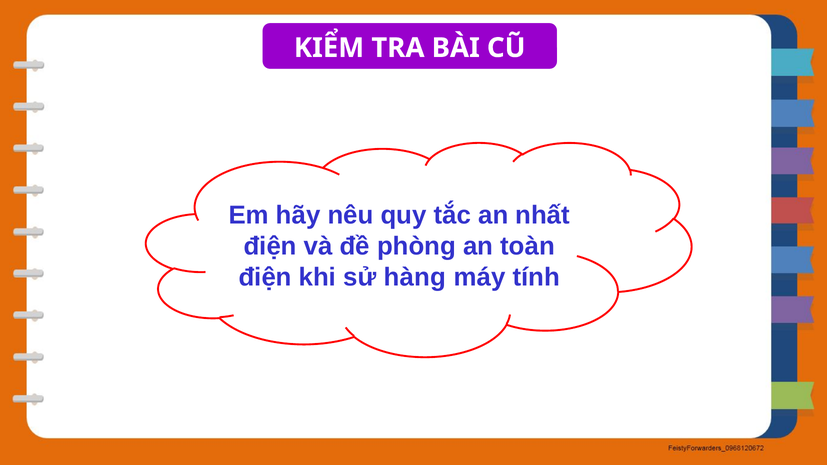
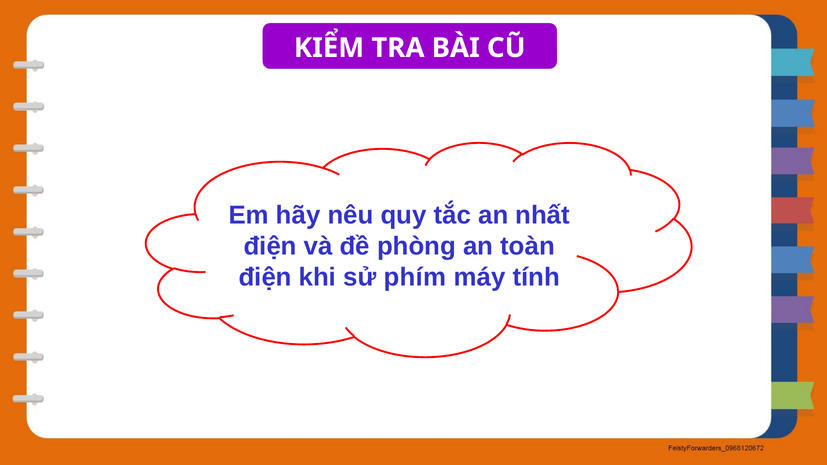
hàng: hàng -> phím (415, 277)
